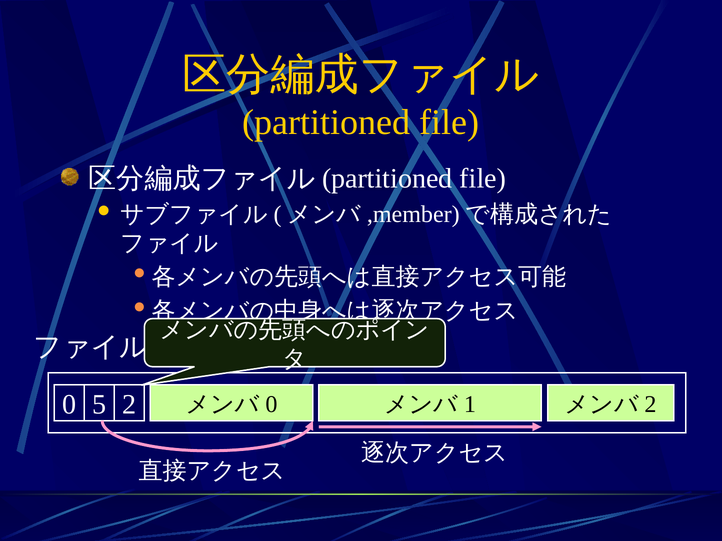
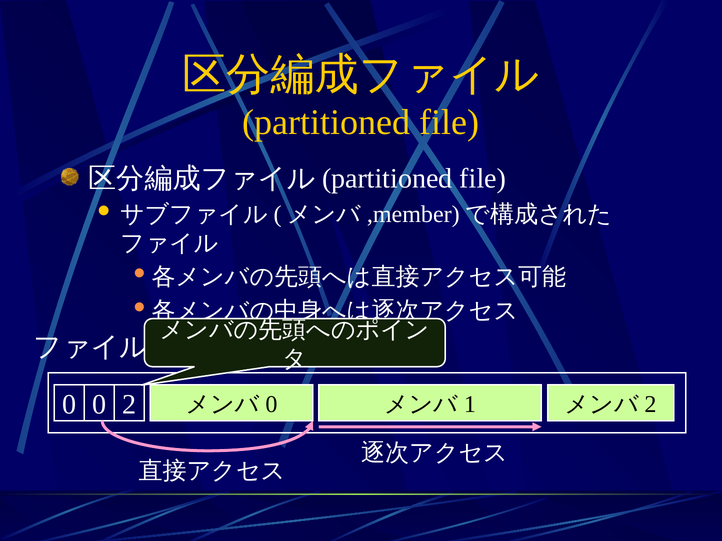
0 5: 5 -> 0 (99, 405)
